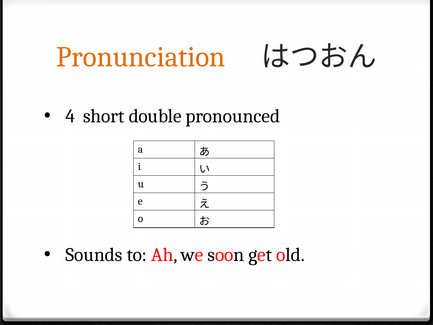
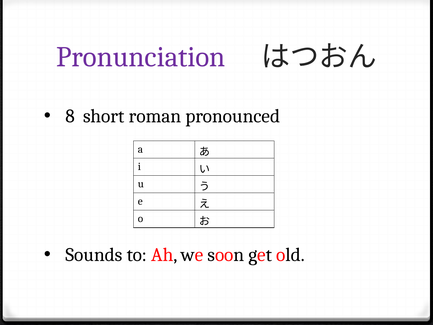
Pronunciation colour: orange -> purple (141, 57)
4: 4 -> 8 (70, 116)
double: double -> roman (155, 116)
